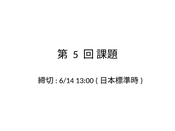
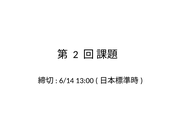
5: 5 -> 2 (76, 55)
